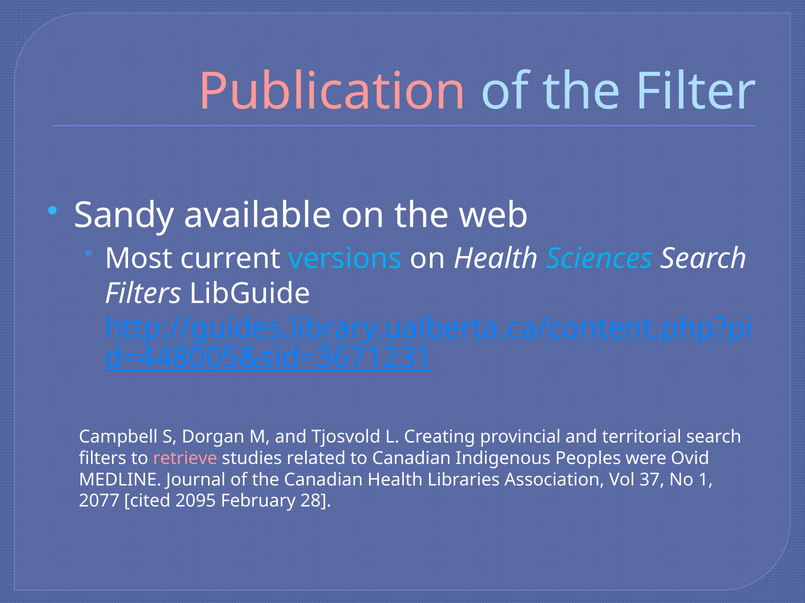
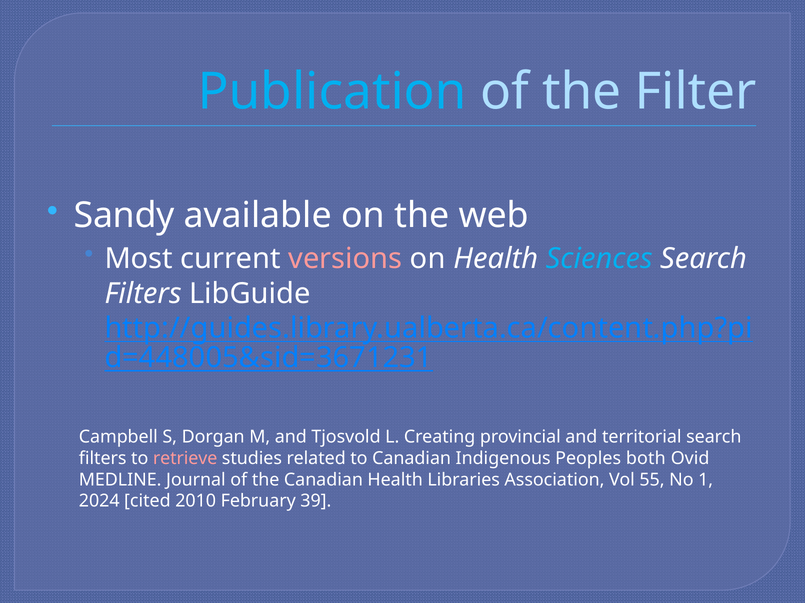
Publication colour: pink -> light blue (332, 92)
versions colour: light blue -> pink (345, 259)
were: were -> both (646, 459)
37: 37 -> 55 (652, 480)
2077: 2077 -> 2024 (99, 502)
2095: 2095 -> 2010 (196, 502)
28: 28 -> 39 (316, 502)
